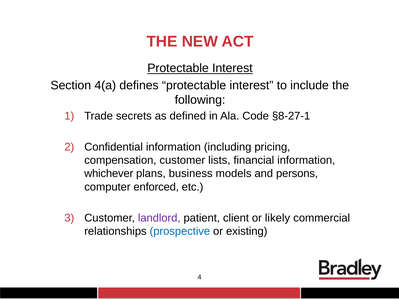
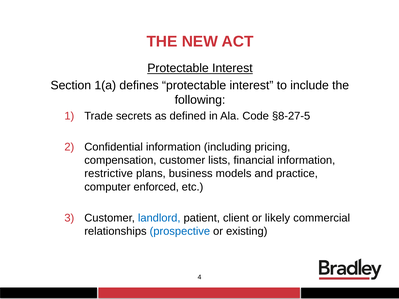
4(a: 4(a -> 1(a (105, 85)
§8-27-1: §8-27-1 -> §8-27-5 (291, 116)
whichever: whichever -> restrictive (109, 174)
persons: persons -> practice (297, 174)
landlord colour: purple -> blue (159, 218)
